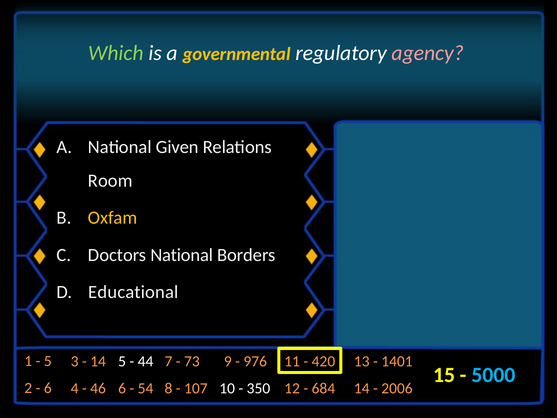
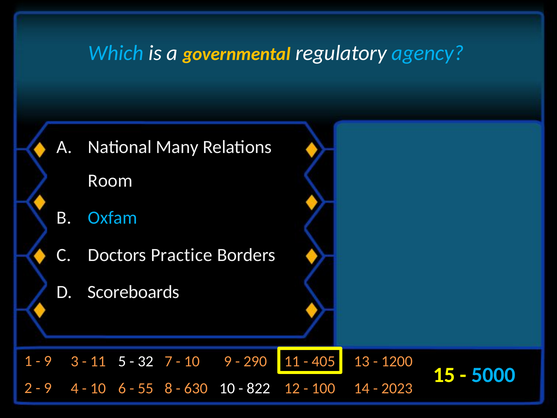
Which colour: light green -> light blue (116, 53)
agency colour: pink -> light blue (428, 53)
Given: Given -> Many (177, 147)
Oxfam colour: yellow -> light blue (113, 218)
Doctors National: National -> Practice (182, 255)
Educational: Educational -> Scoreboards (134, 292)
5: 5 -> 9 (48, 361)
14: 14 -> 11 (98, 361)
44: 44 -> 32 (146, 361)
73: 73 -> 10 (192, 361)
976: 976 -> 290 (255, 361)
420: 420 -> 405 (323, 361)
1401: 1401 -> 1200 (397, 361)
6: 6 -> 9 (48, 388)
46: 46 -> 10 (98, 388)
54: 54 -> 55 (146, 388)
107: 107 -> 630 (196, 388)
350: 350 -> 822 (258, 388)
684: 684 -> 100 (323, 388)
2006: 2006 -> 2023 (397, 388)
